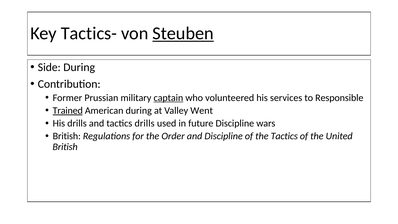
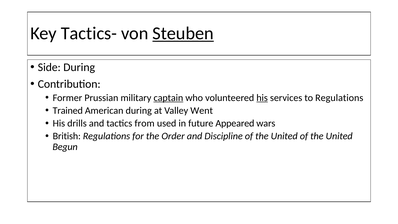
his underline: none -> present (262, 98)
to Responsible: Responsible -> Regulations (339, 98)
Trained underline: present -> none (68, 111)
tactics drills: drills -> from (145, 123)
future Discipline: Discipline -> Appeared (235, 123)
Discipline of the Tactics: Tactics -> United (284, 136)
British: British -> Begun (65, 147)
